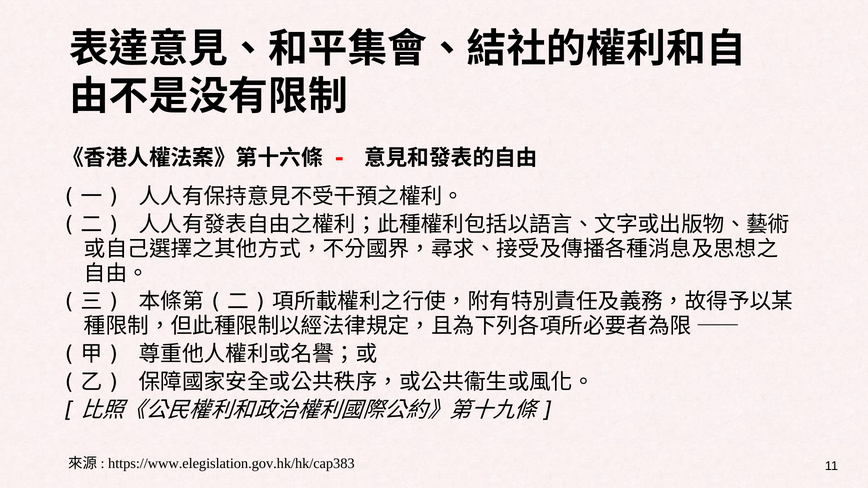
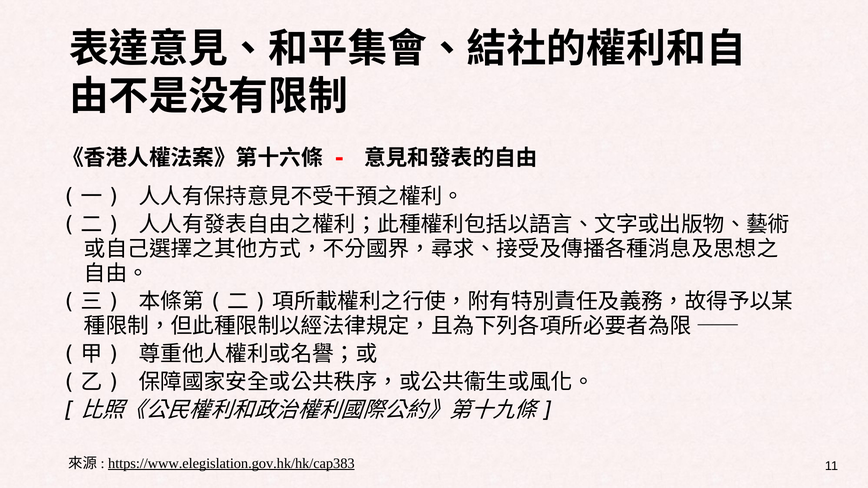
https://www.elegislation.gov.hk/hk/cap383 underline: none -> present (231, 464)
